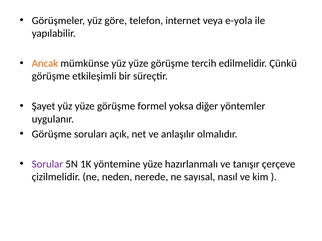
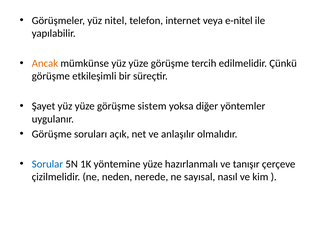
göre: göre -> nitel (116, 21)
e-yola: e-yola -> e-nitel (239, 21)
formel: formel -> sistem (152, 106)
Sorular colour: purple -> blue (47, 164)
